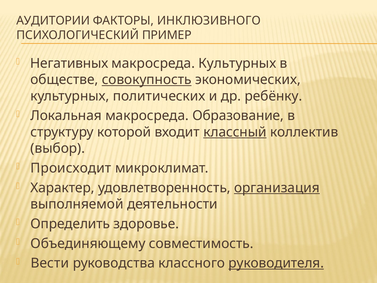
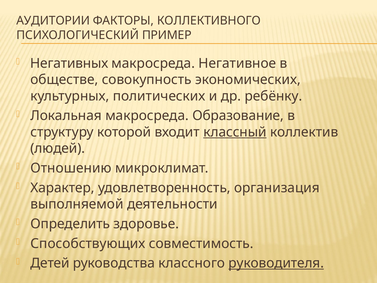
ИНКЛЮЗИВНОГО: ИНКЛЮЗИВНОГО -> КОЛЛЕКТИВНОГО (209, 21)
макросреда Культурных: Культурных -> Негативное (237, 63)
совокупность underline: present -> none (147, 80)
выбор: выбор -> людей (58, 148)
Происходит: Происходит -> Отношению (71, 168)
организация underline: present -> none (277, 188)
Объединяющему: Объединяющему -> Способствующих (88, 243)
Вести: Вести -> Детей (50, 263)
